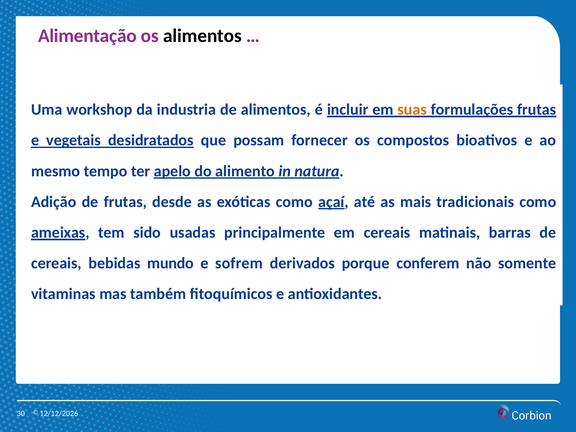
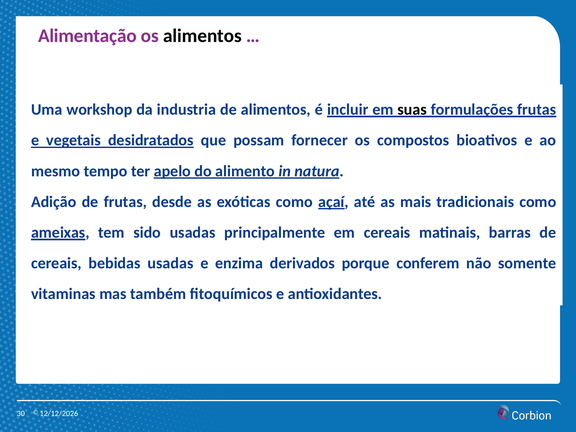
suas colour: orange -> black (412, 110)
bebidas mundo: mundo -> usadas (170, 263)
sofrem: sofrem -> enzima (239, 263)
